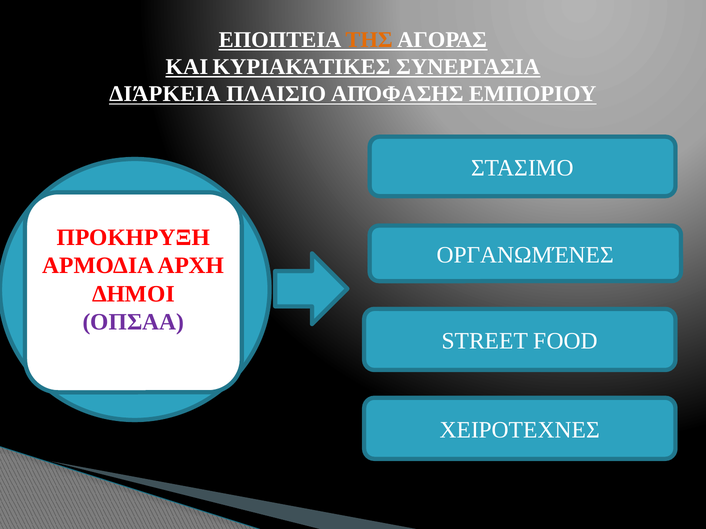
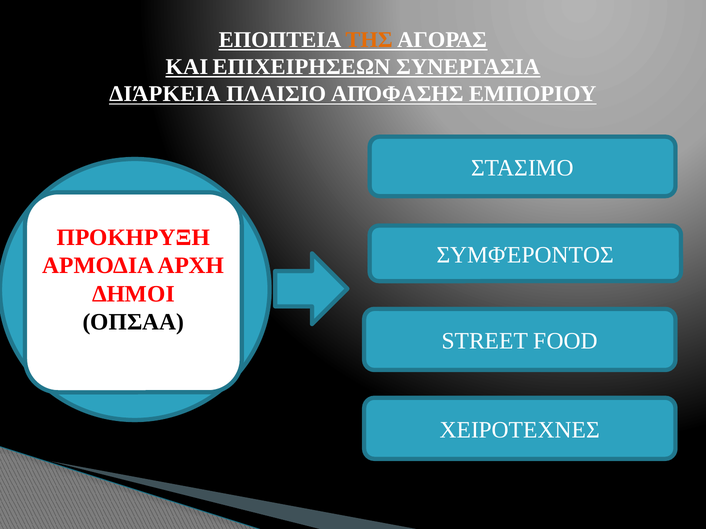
ΚΥΡΙΑΚΆΤΙΚΕΣ: ΚΥΡΙΑΚΆΤΙΚΕΣ -> ΕΠΙΧΕΙΡΗΣΕΩΝ (302, 67)
ΟΡΓΑΝΩΜΈΝΕΣ: ΟΡΓΑΝΩΜΈΝΕΣ -> ΣΥΜΦΈΡΟΝΤΟΣ (525, 255)
ΟΠΣΑΑ colour: purple -> black (133, 322)
